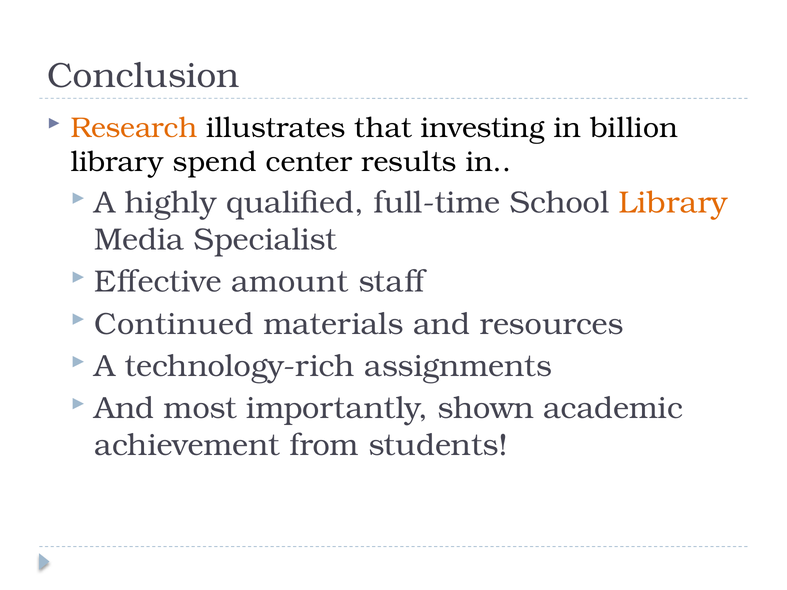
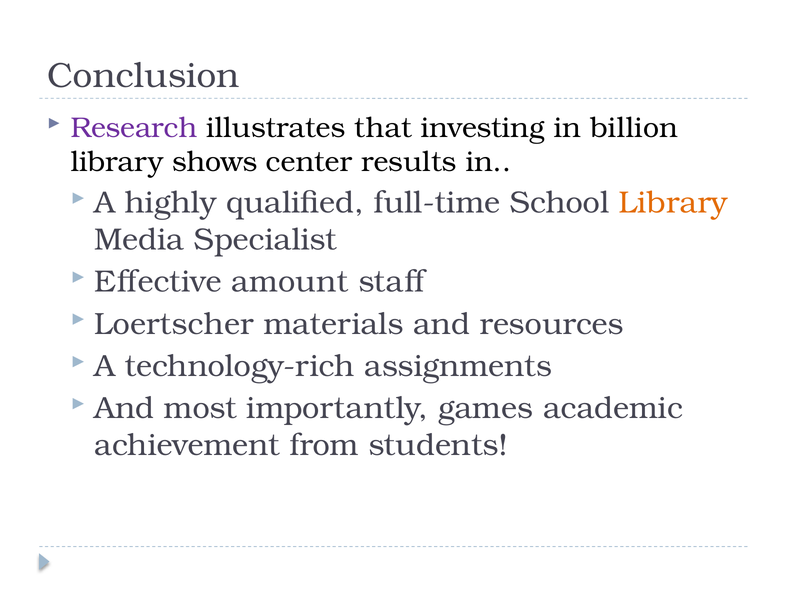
Research colour: orange -> purple (134, 128)
spend: spend -> shows (215, 162)
Continued: Continued -> Loertscher (174, 324)
shown: shown -> games (486, 408)
